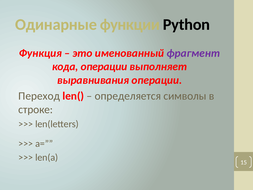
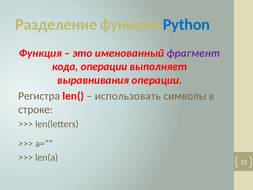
Одинарные: Одинарные -> Разделение (56, 25)
Python colour: black -> blue (186, 25)
Переход: Переход -> Регистра (39, 96)
определяется: определяется -> использовать (128, 96)
